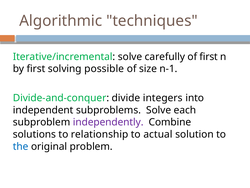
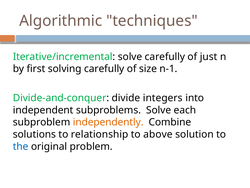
of first: first -> just (209, 57)
solving possible: possible -> carefully (104, 69)
independently colour: purple -> orange (108, 122)
actual: actual -> above (158, 134)
